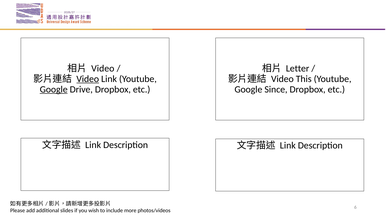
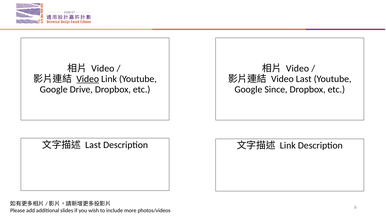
Letter: Letter -> Video (298, 69)
Video This: This -> Last (304, 79)
Google underline: present -> none (54, 89)
Link: Link -> Last (93, 145)
